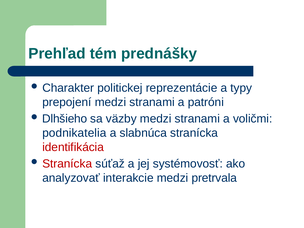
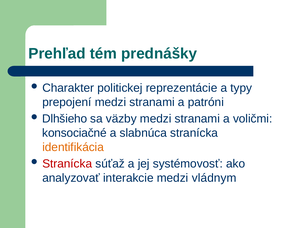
podnikatelia: podnikatelia -> konsociačné (74, 133)
identifikácia colour: red -> orange (73, 147)
pretrvala: pretrvala -> vládnym (214, 178)
